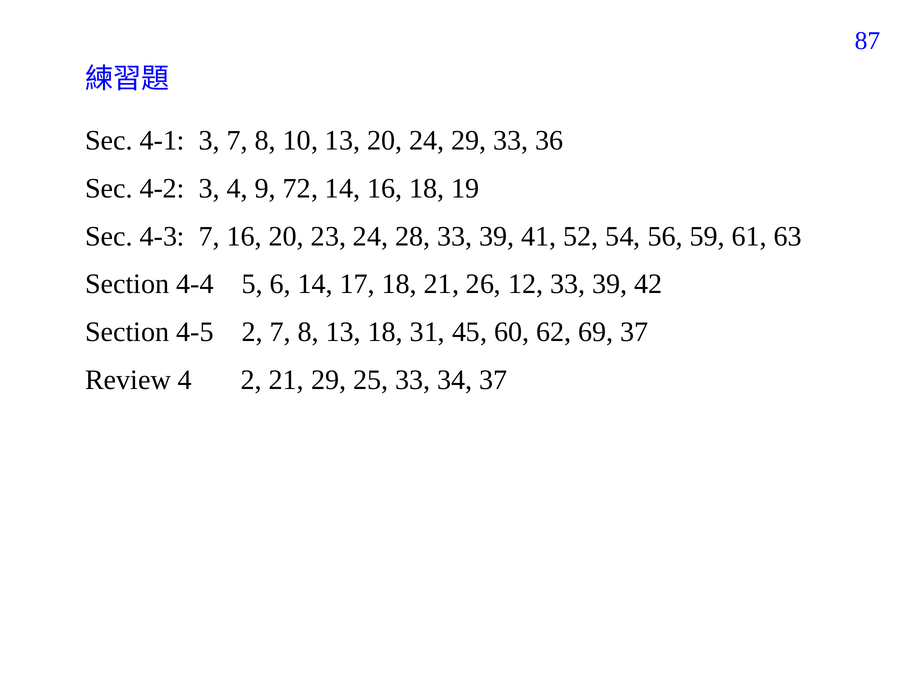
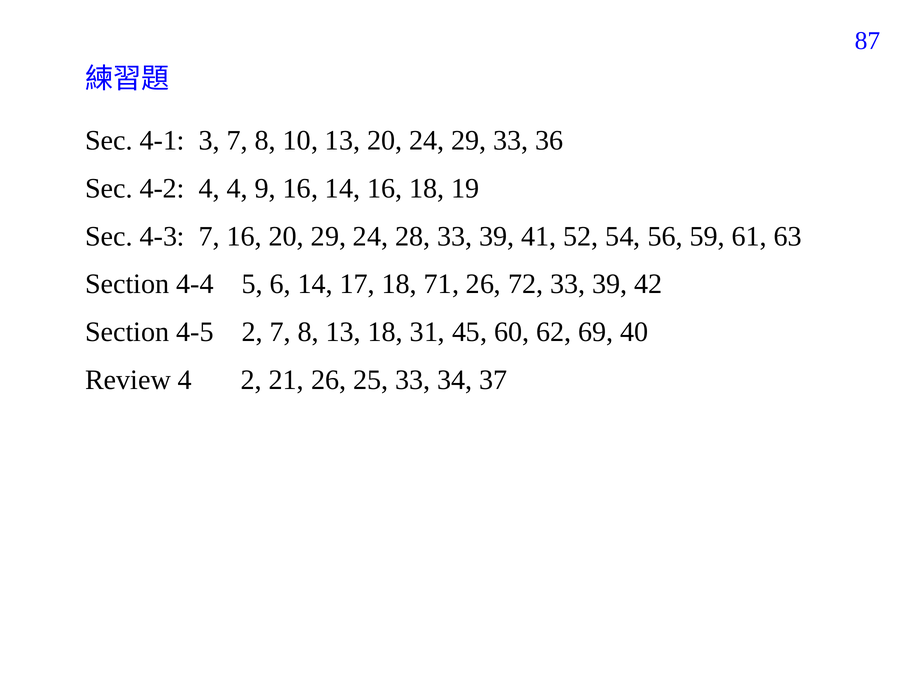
4-2 3: 3 -> 4 (209, 188)
9 72: 72 -> 16 (300, 188)
20 23: 23 -> 29 (329, 236)
18 21: 21 -> 71 (441, 284)
12: 12 -> 72 (526, 284)
69 37: 37 -> 40 (634, 332)
21 29: 29 -> 26 (329, 380)
